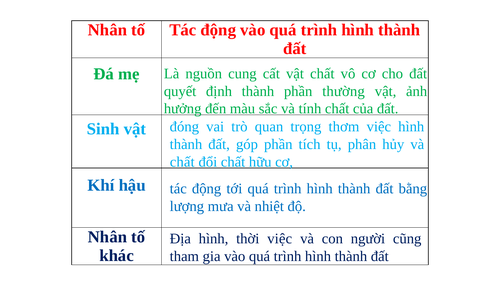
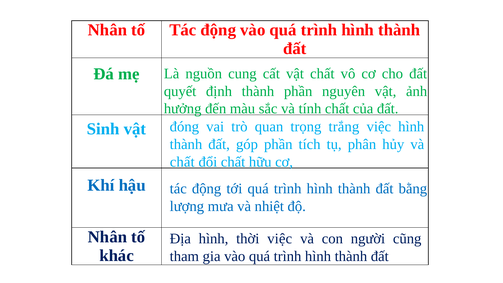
thường: thường -> nguyên (344, 91)
thơm: thơm -> trắng (344, 127)
